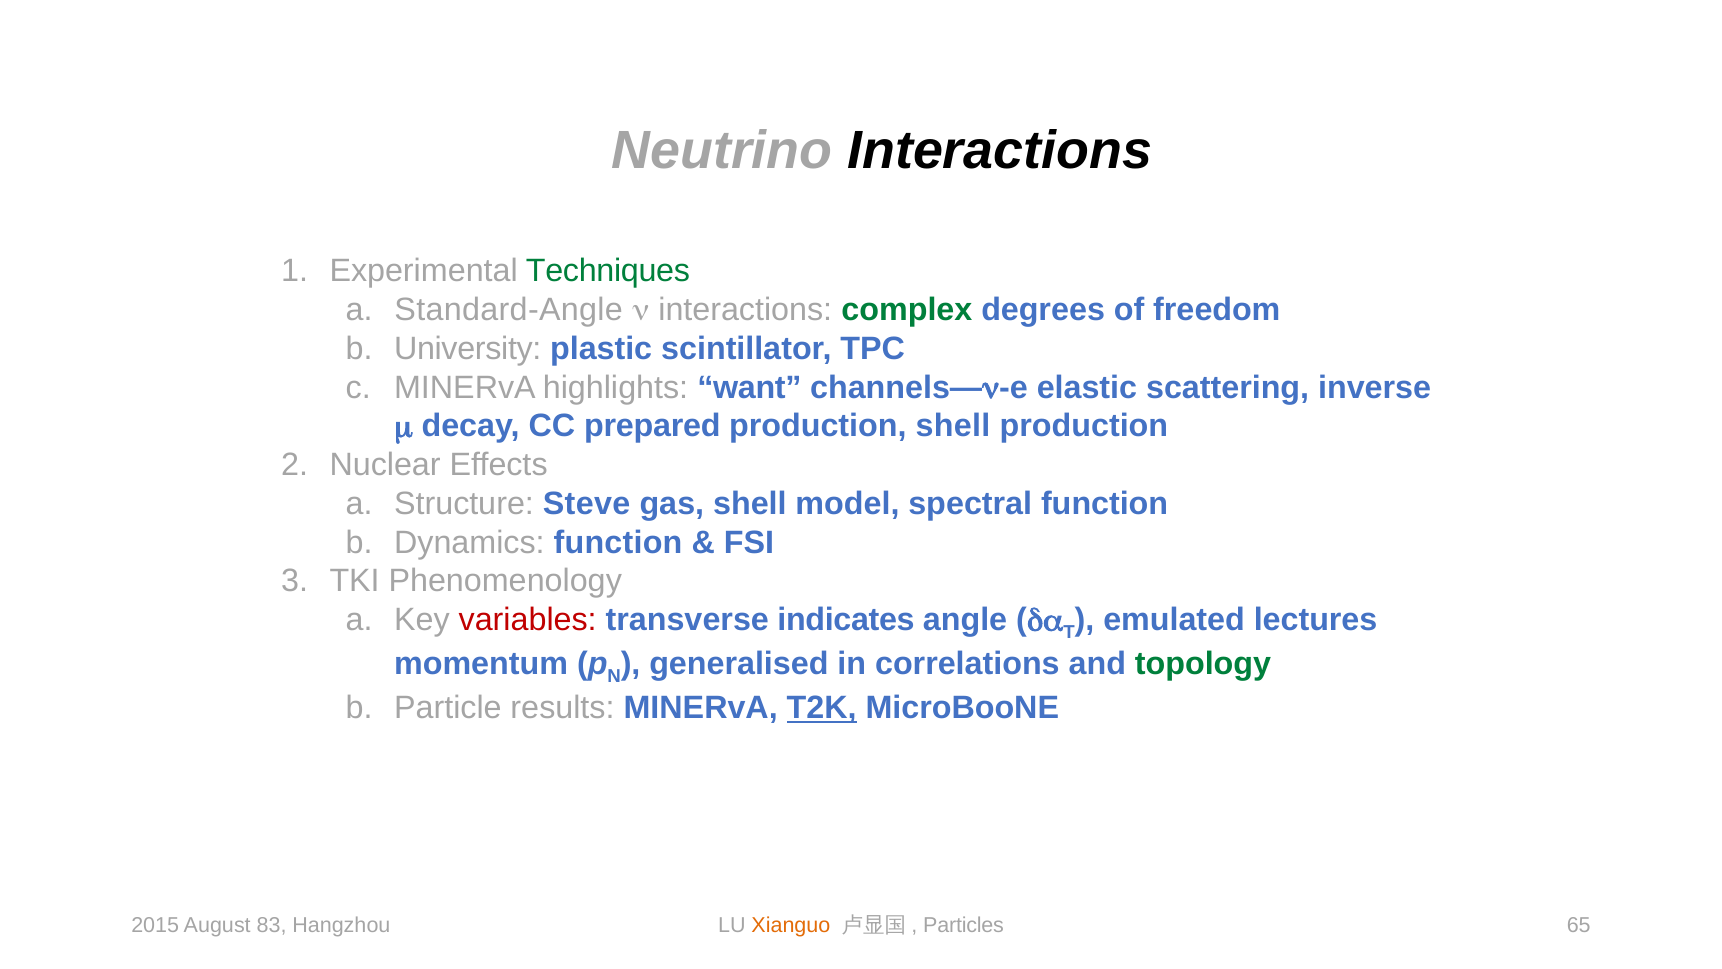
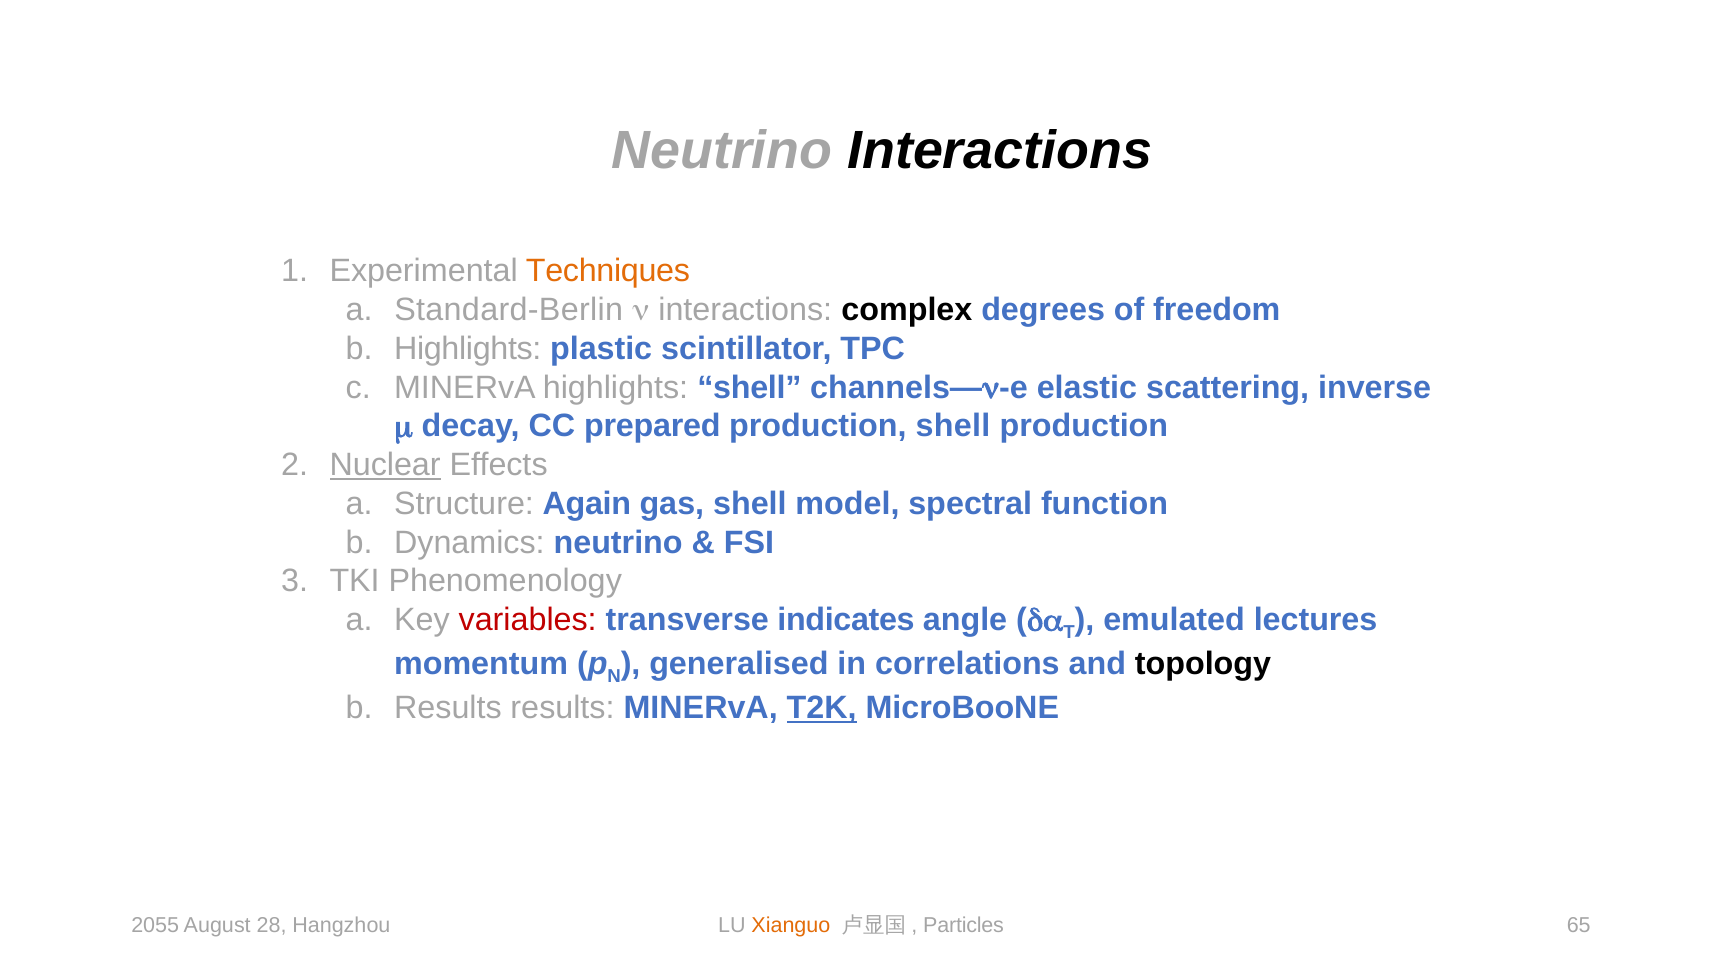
Techniques colour: green -> orange (608, 271)
Standard-Angle: Standard-Angle -> Standard-Berlin (509, 310)
complex colour: green -> black (907, 310)
University: University -> Highlights (468, 348)
highlights want: want -> shell (749, 387)
Nuclear underline: none -> present (385, 465)
Steve: Steve -> Again (587, 503)
Dynamics function: function -> neutrino (618, 542)
topology colour: green -> black (1203, 664)
Particle: Particle -> Results (448, 708)
2015: 2015 -> 2055 (155, 925)
83: 83 -> 28 (272, 925)
